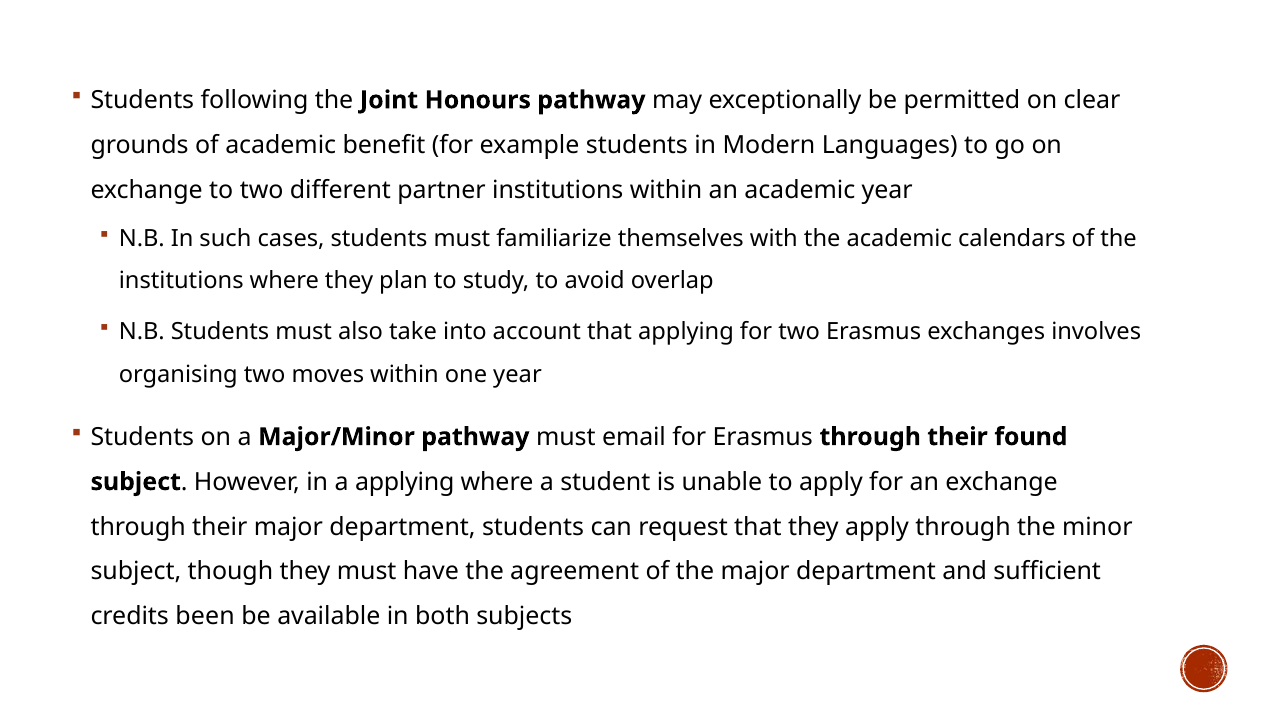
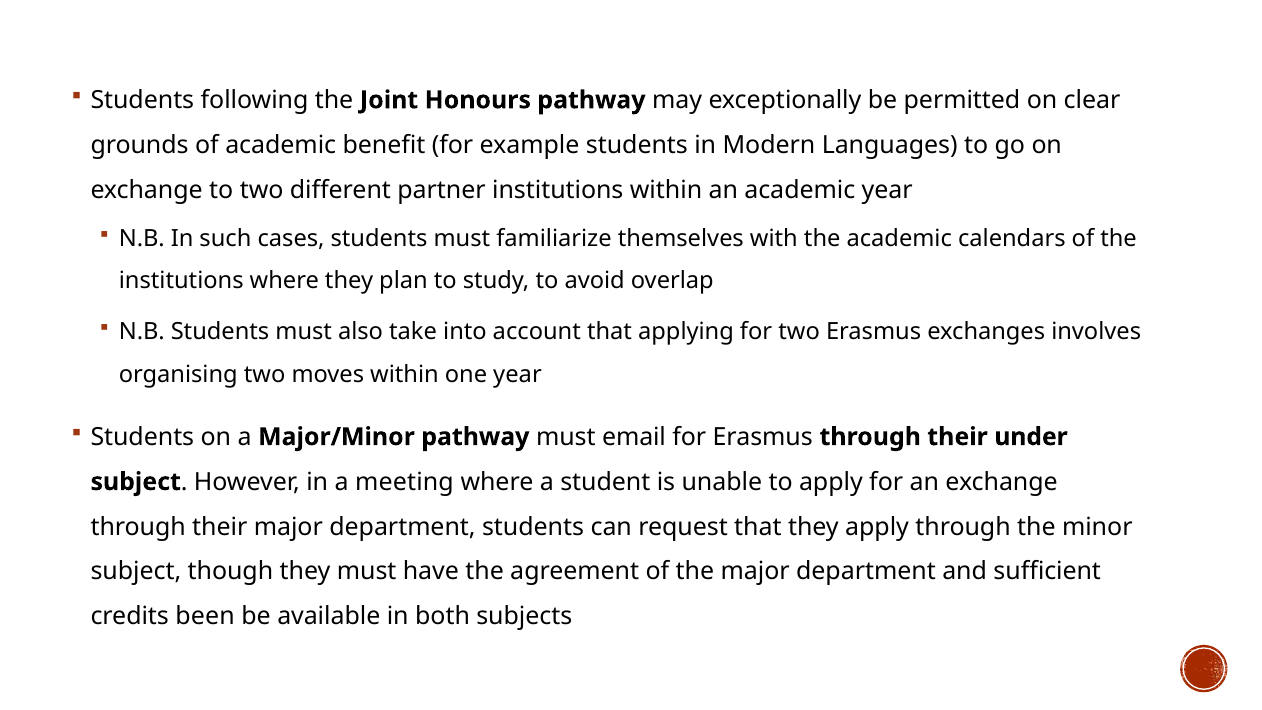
found: found -> under (1031, 437)
a applying: applying -> meeting (404, 482)
